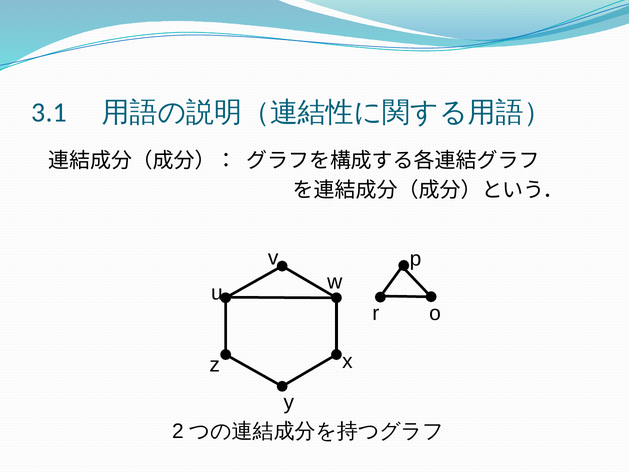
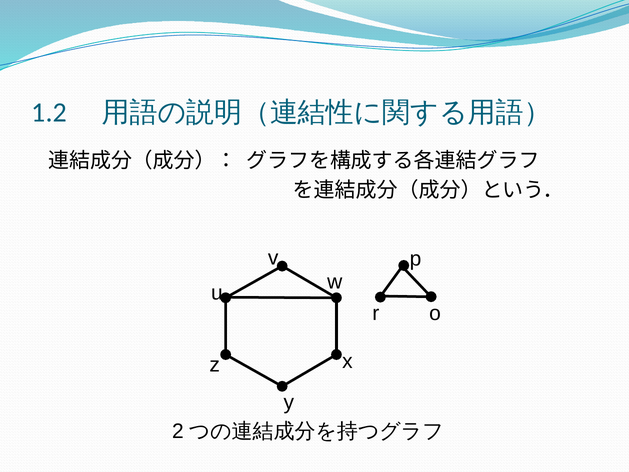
3.1: 3.1 -> 1.2 (49, 112)
